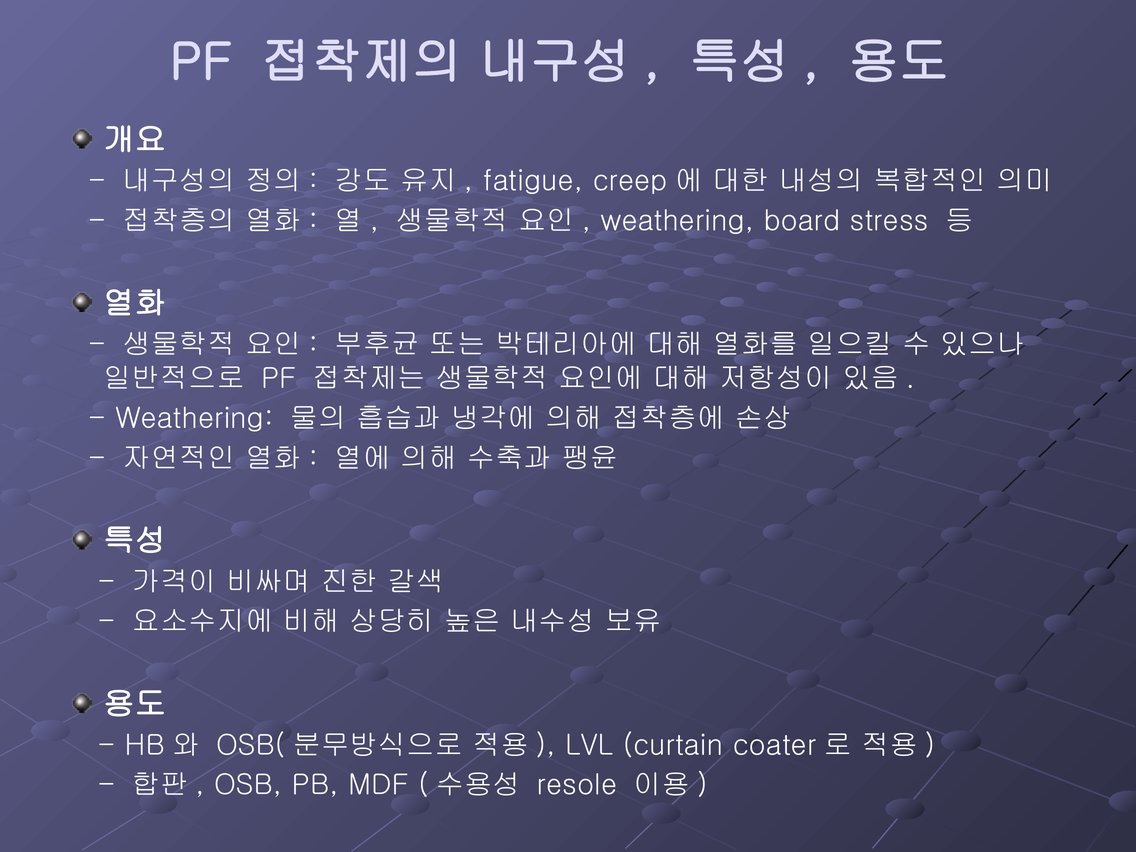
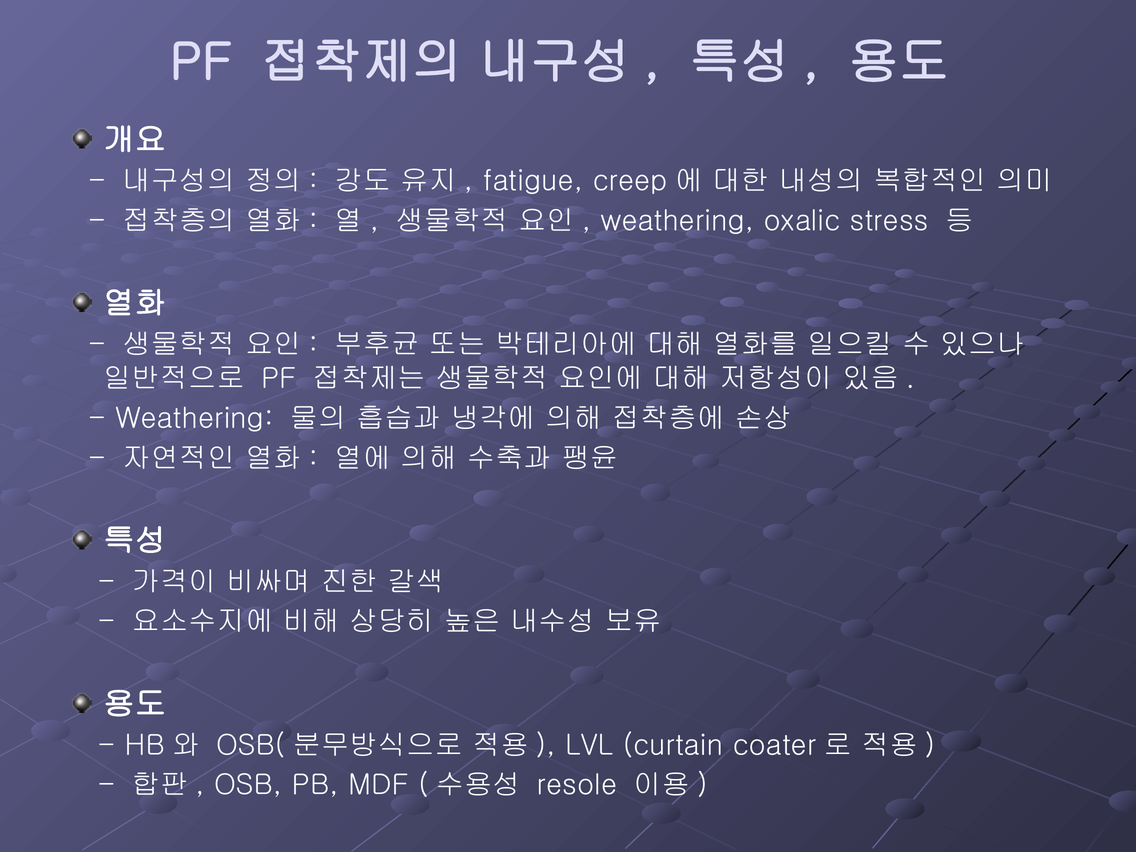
board: board -> oxalic (802, 221)
